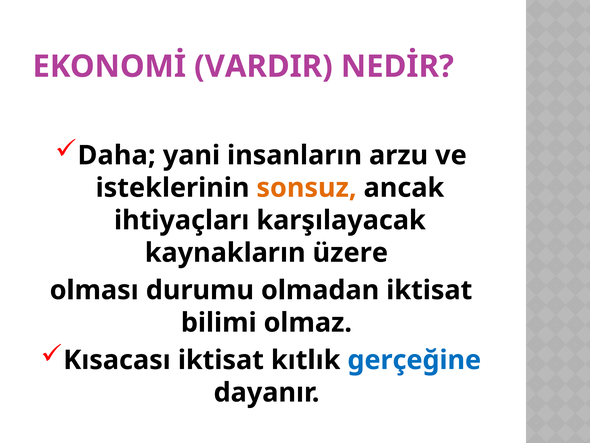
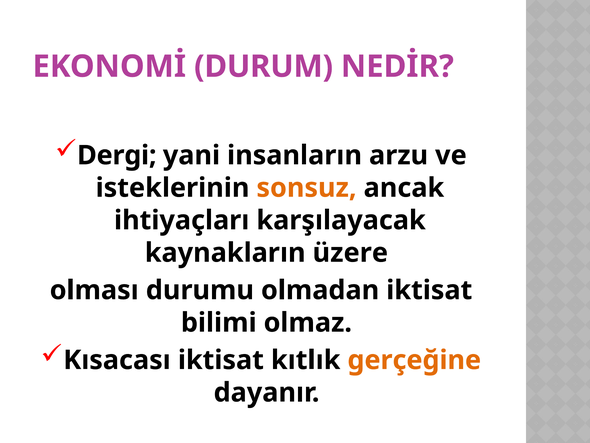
VARDIR: VARDIR -> DURUM (264, 66)
Daha: Daha -> Dergi (117, 155)
gerçeğine colour: blue -> orange (414, 360)
